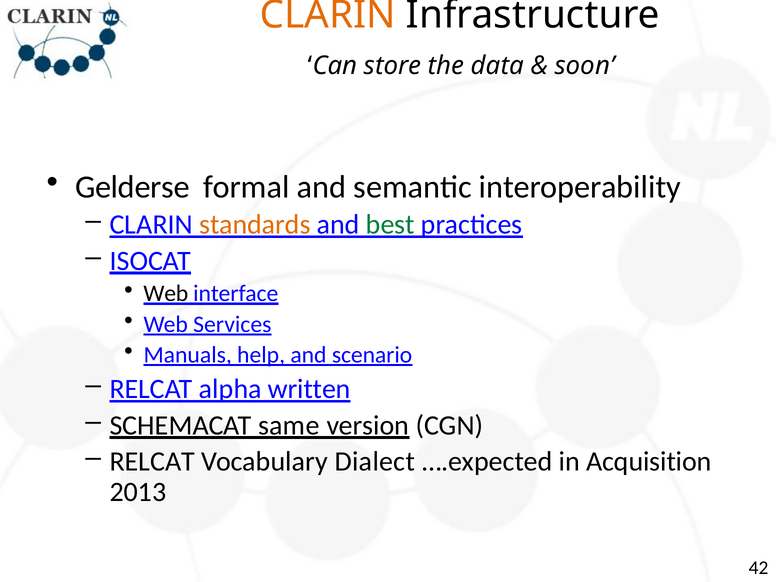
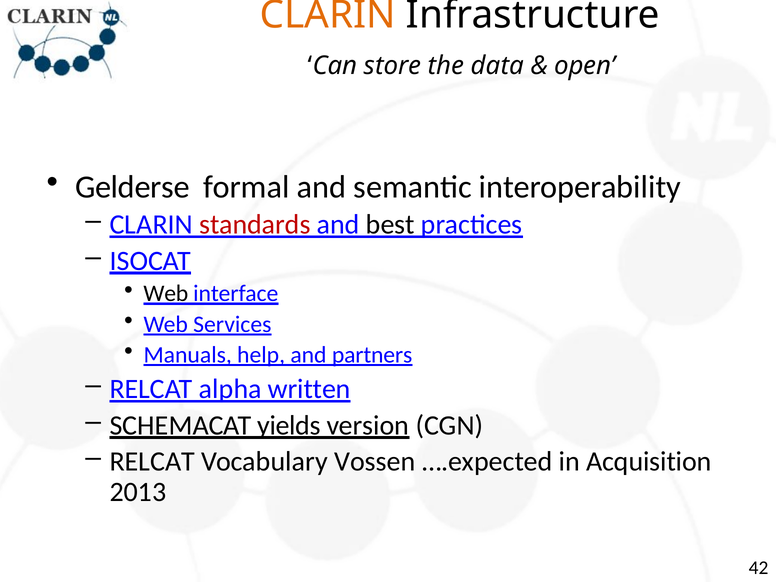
soon: soon -> open (585, 66)
standards colour: orange -> red (255, 225)
best colour: green -> black (390, 225)
scenario: scenario -> partners (372, 355)
same: same -> yields (289, 425)
Dialect: Dialect -> Vossen (375, 462)
